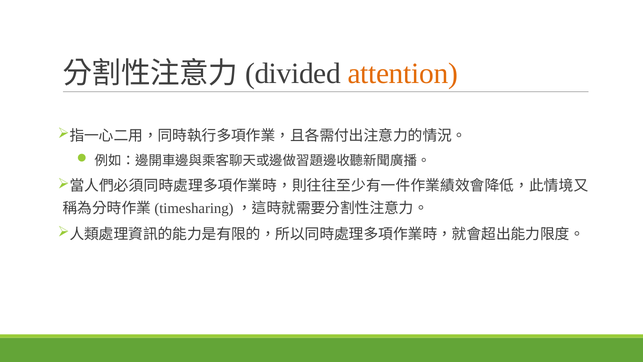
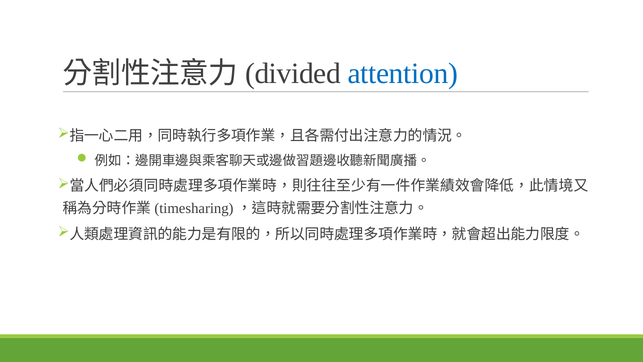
attention colour: orange -> blue (403, 73)
